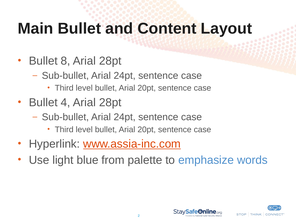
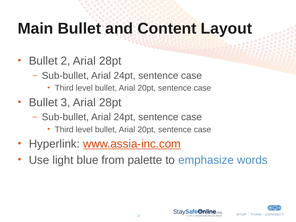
Bullet 8: 8 -> 2 (66, 61)
4: 4 -> 3 (66, 102)
